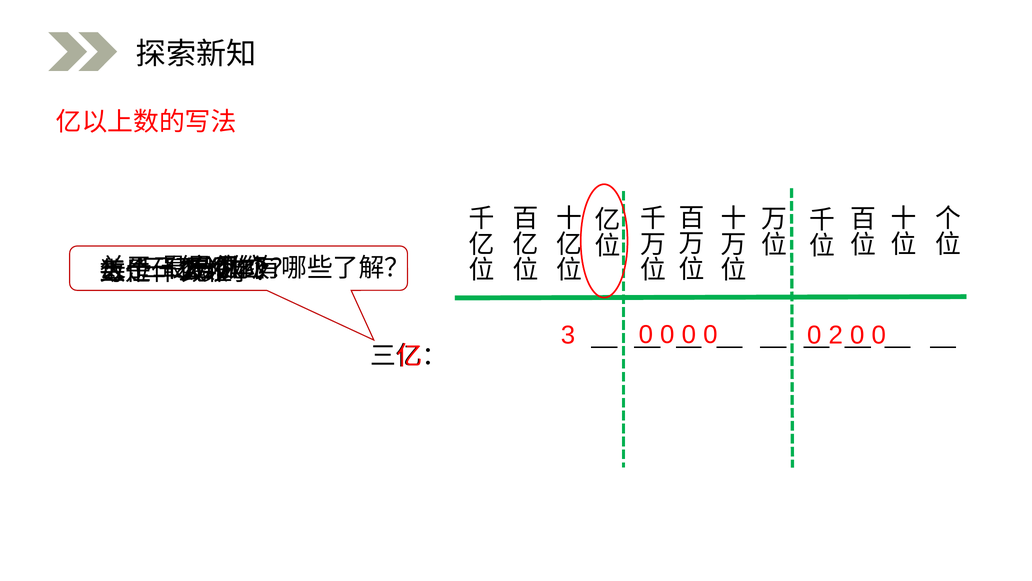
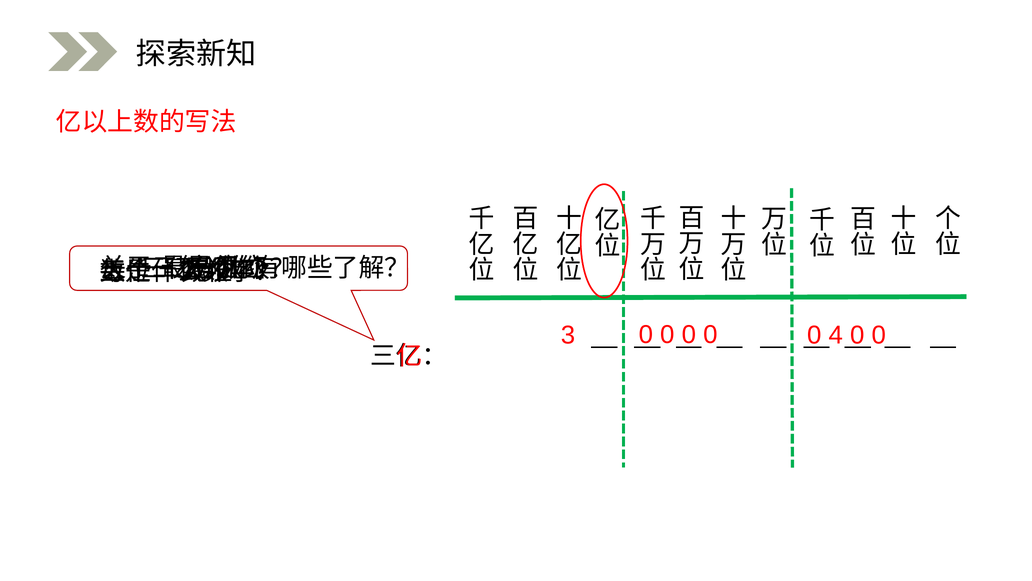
2: 2 -> 4 (836, 335)
